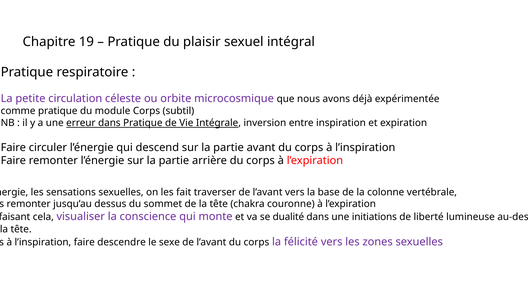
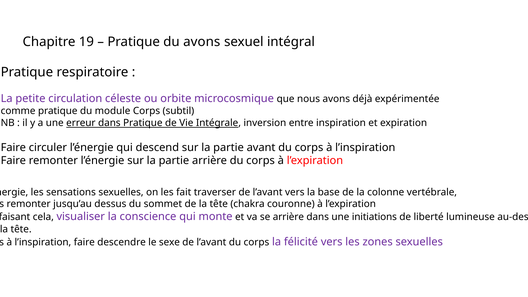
du plaisir: plaisir -> avons (202, 42)
se dualité: dualité -> arrière (288, 217)
